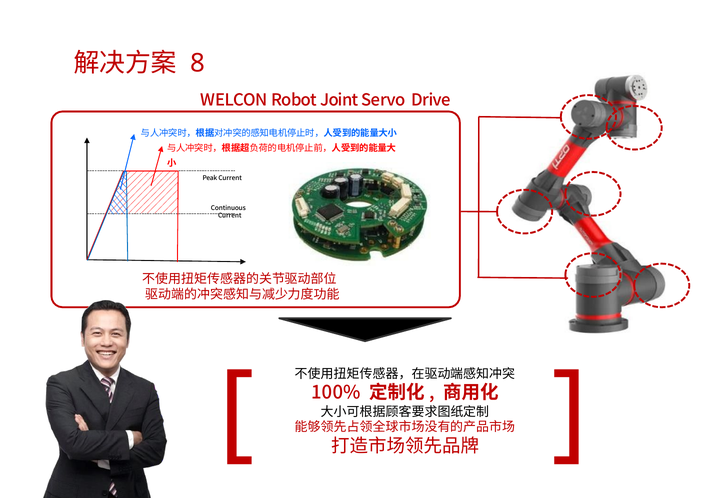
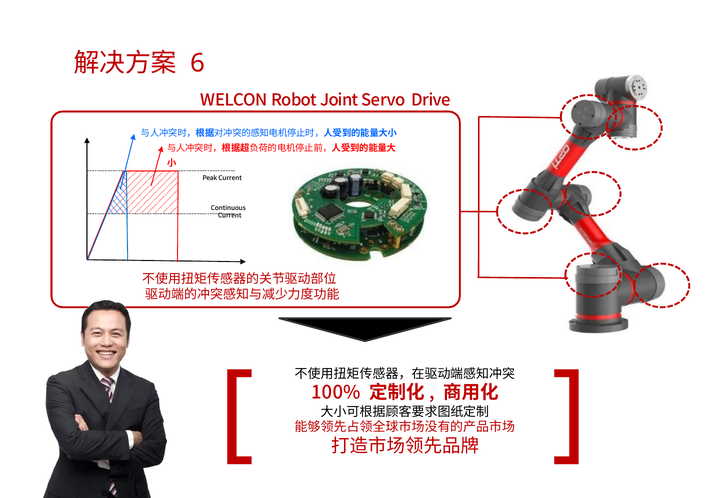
8: 8 -> 6 (198, 63)
